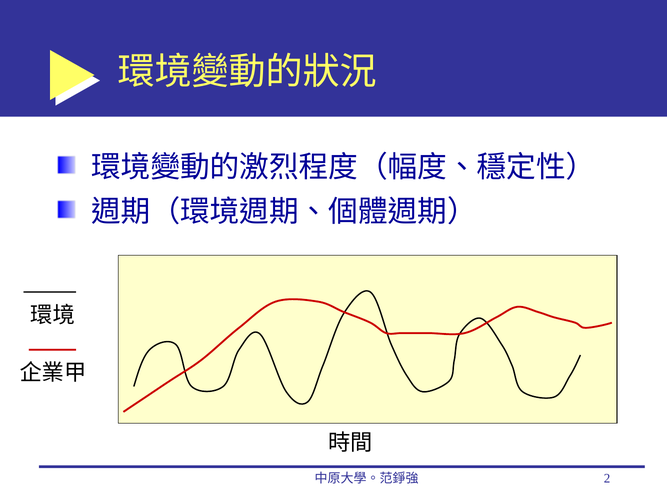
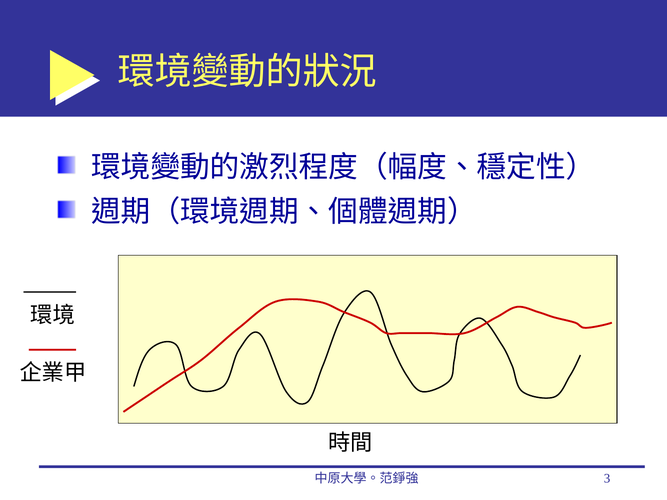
2: 2 -> 3 (607, 479)
